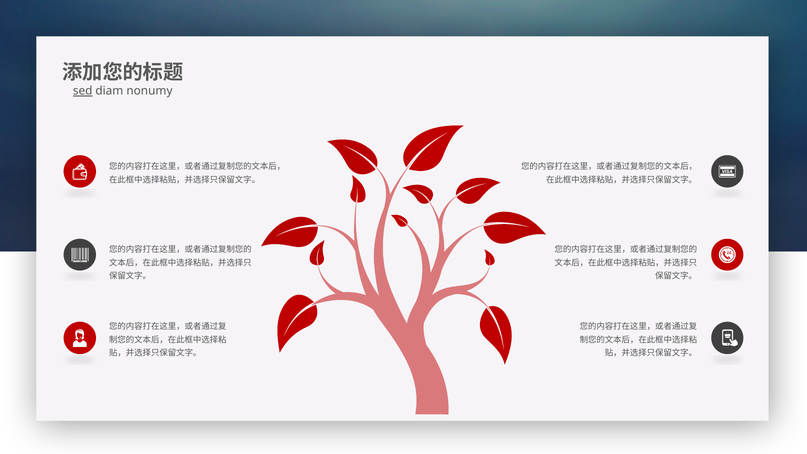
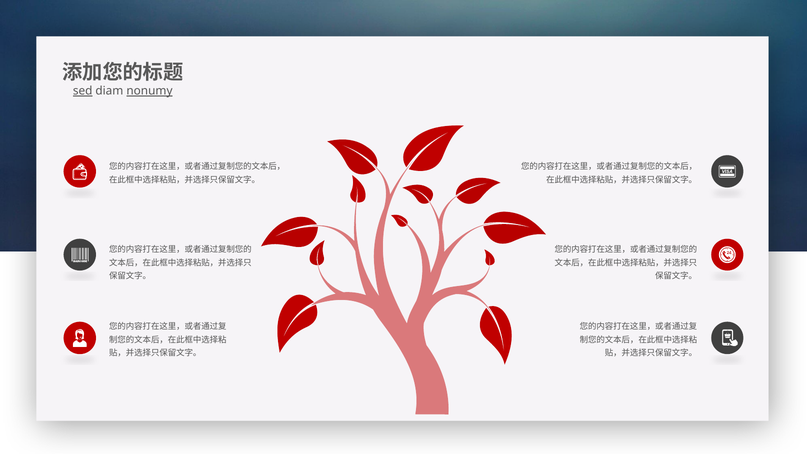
nonumy underline: none -> present (149, 91)
